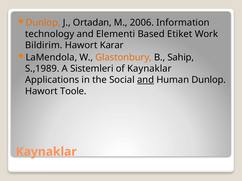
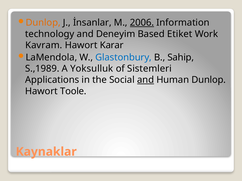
Ortadan: Ortadan -> İnsanlar (92, 23)
2006 underline: none -> present (142, 23)
Elementi: Elementi -> Deneyim (116, 34)
Bildirim: Bildirim -> Kavram (44, 45)
Glastonbury colour: orange -> blue (124, 57)
Sistemleri: Sistemleri -> Yoksulluk (92, 69)
of Kaynaklar: Kaynaklar -> Sistemleri (149, 69)
